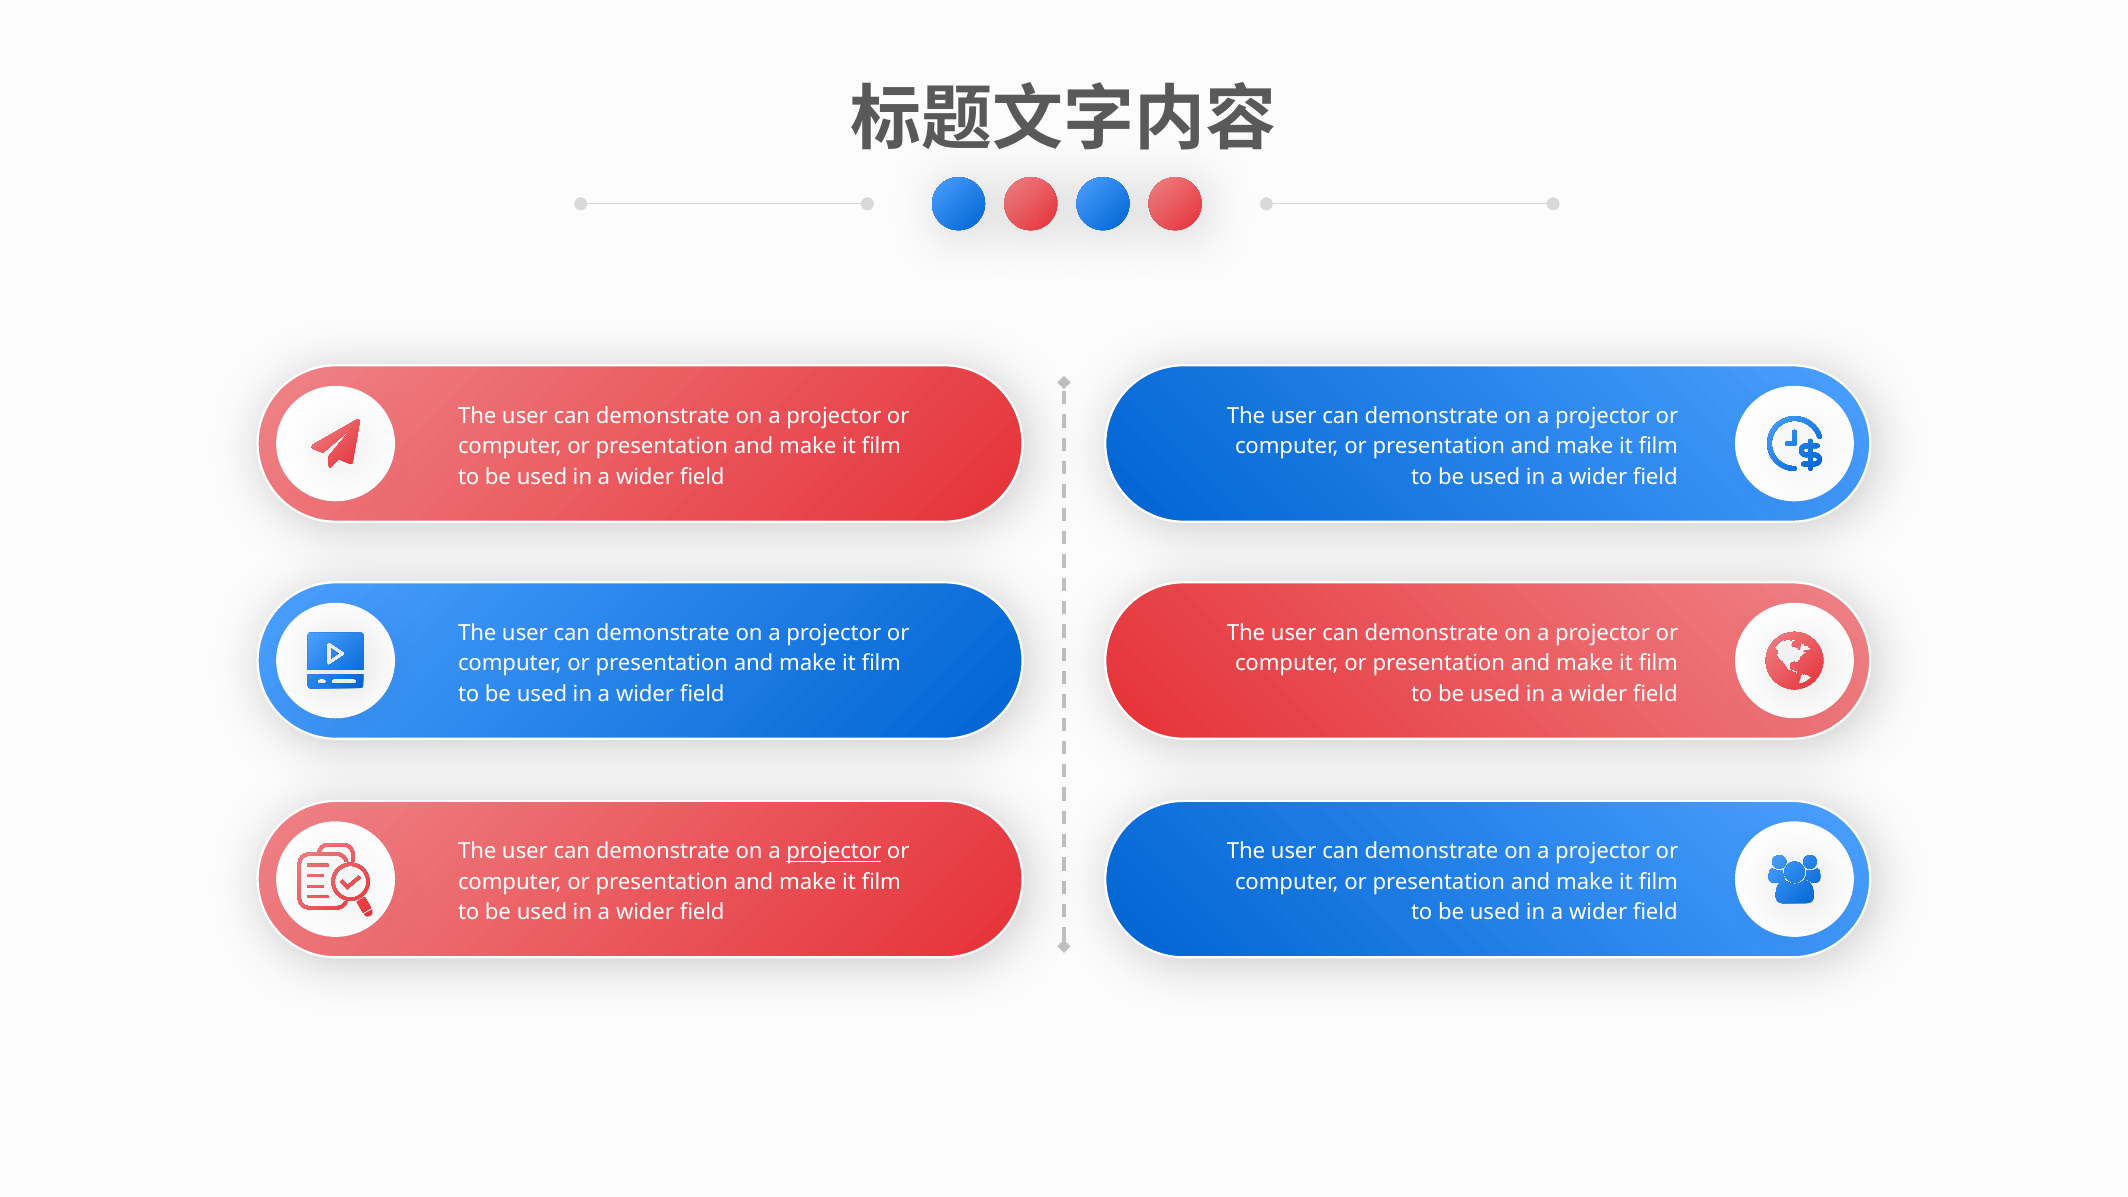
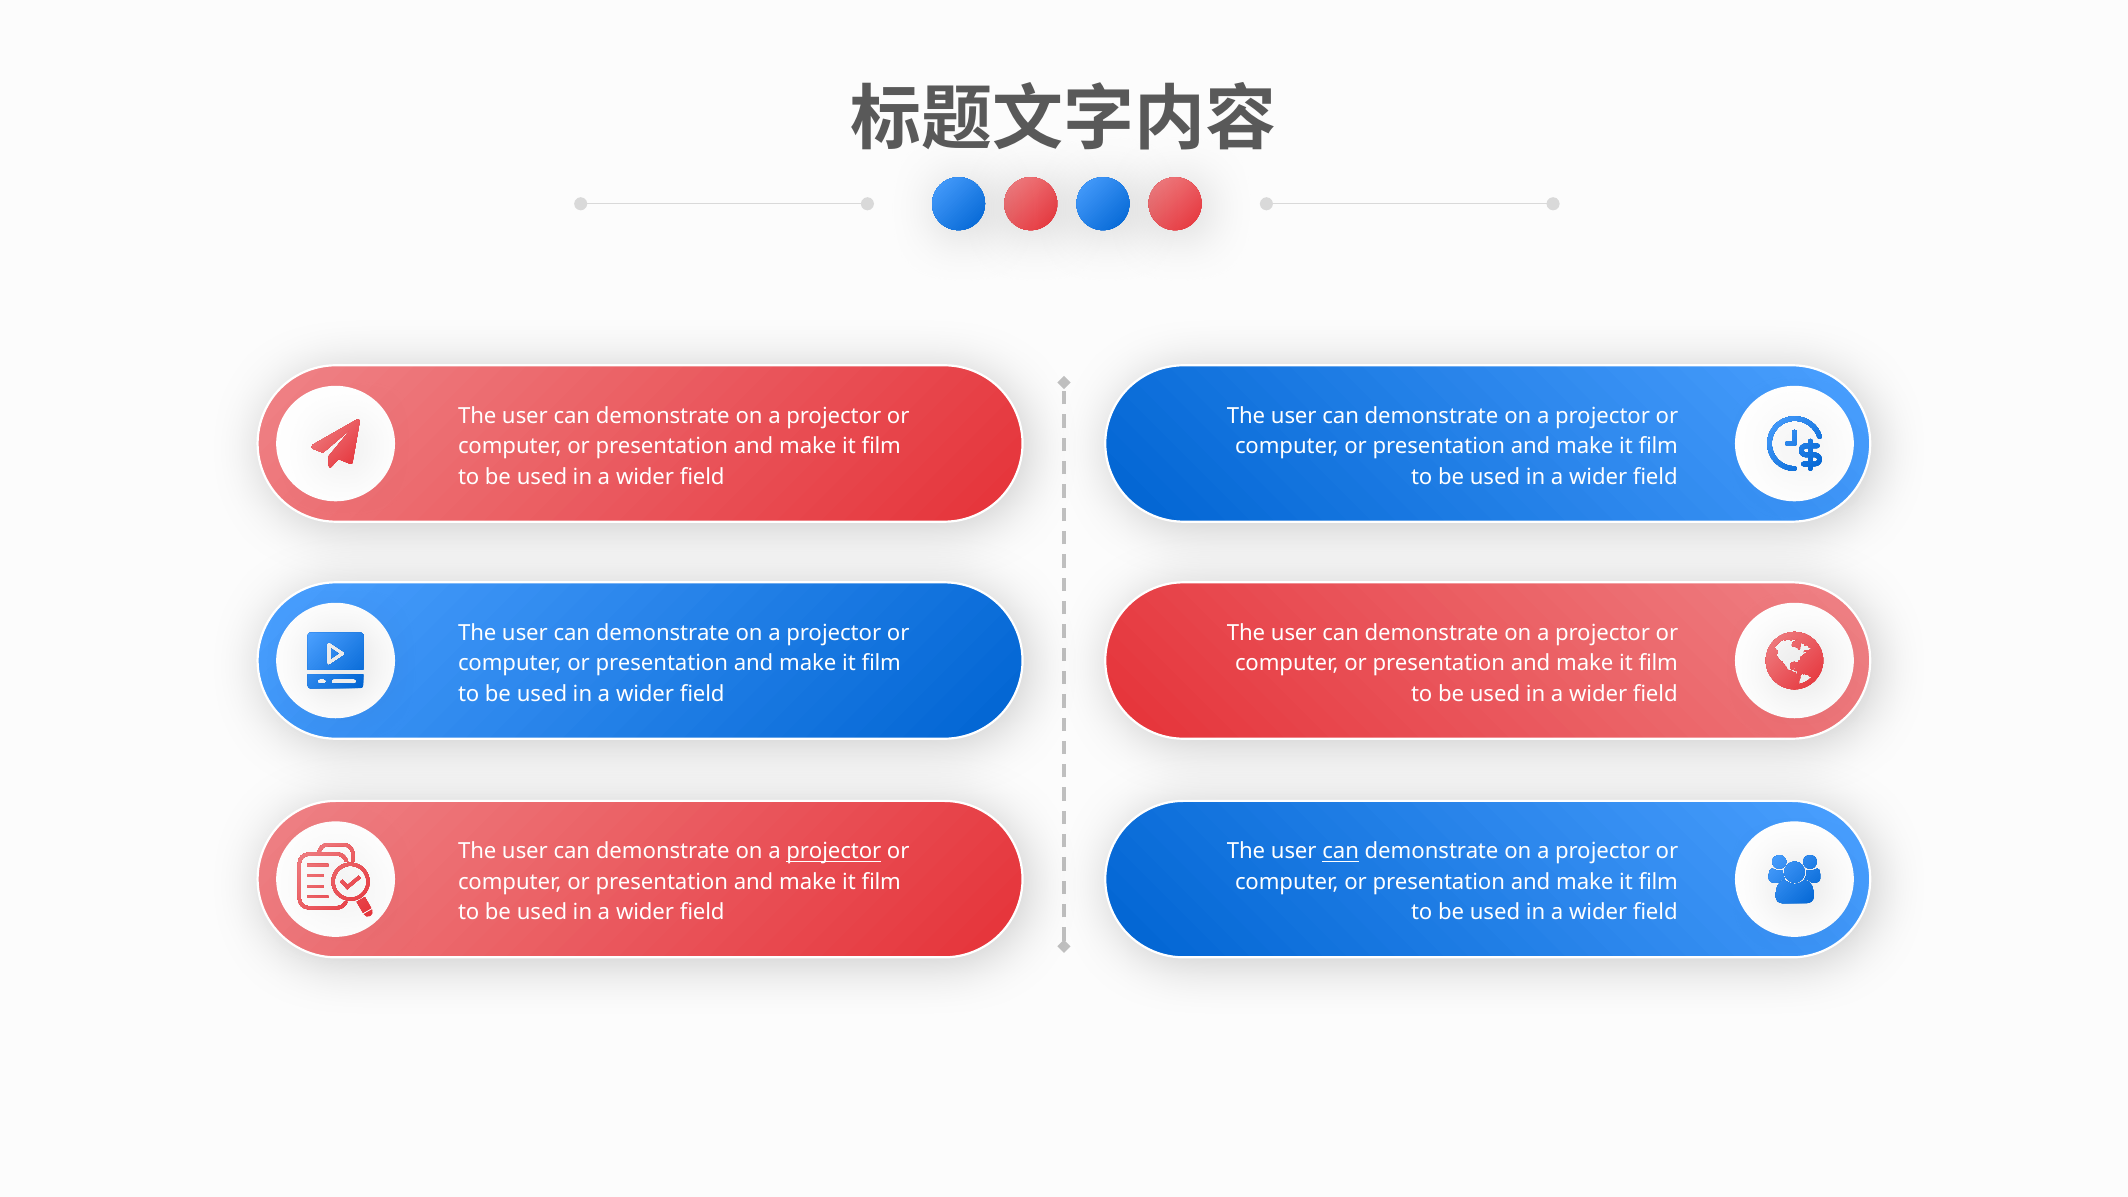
can underline: none -> present (1341, 852)
